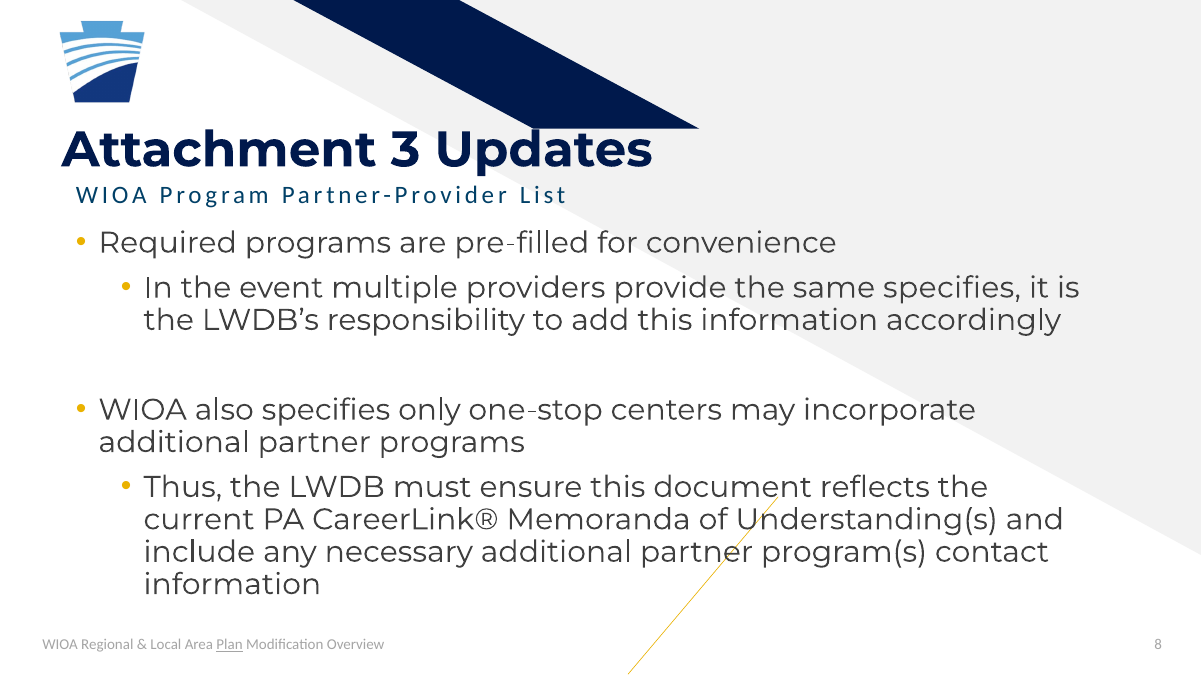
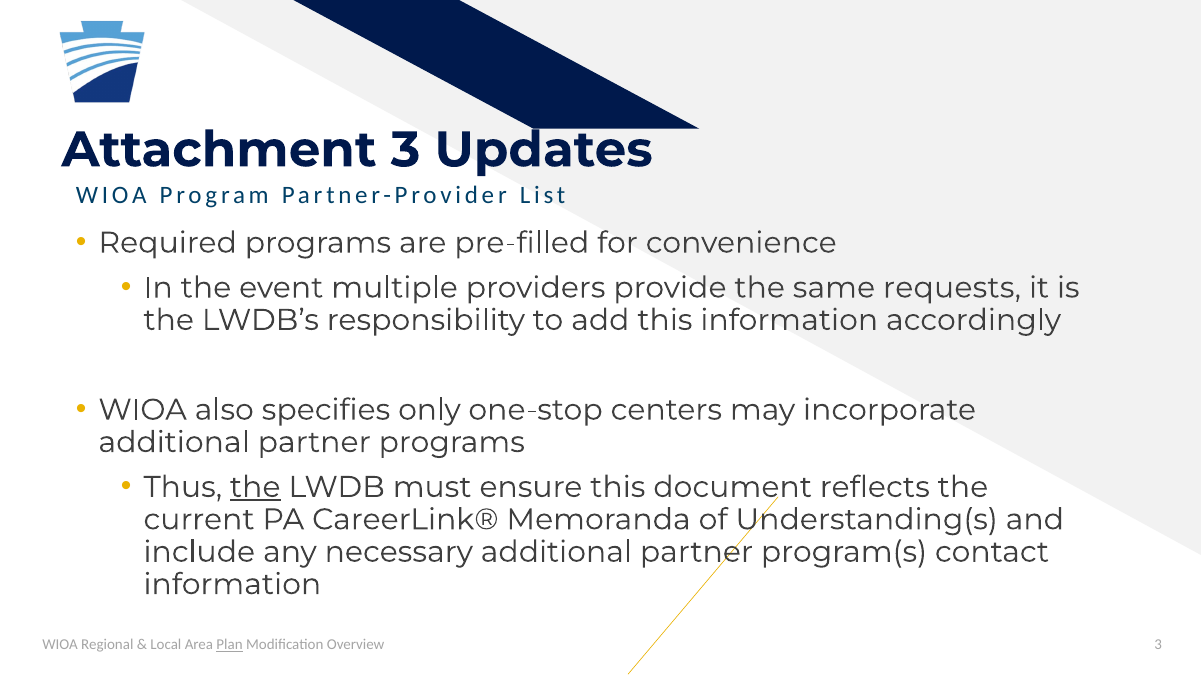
same specifies: specifies -> requests (952, 288)
the underline: none -> present (255, 487)
Overview 8: 8 -> 3 (1158, 645)
